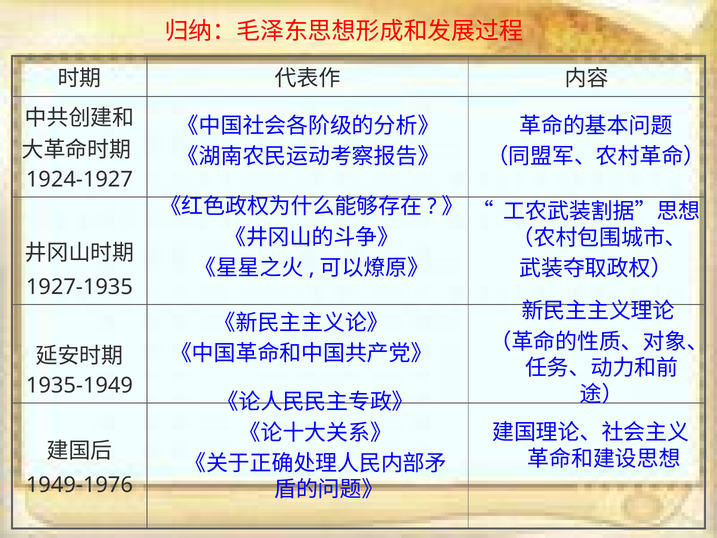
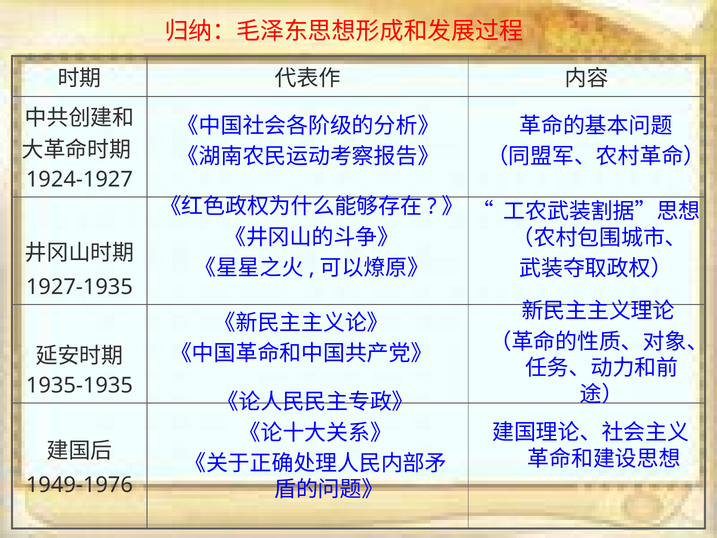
1935-1949: 1935-1949 -> 1935-1935 (79, 386)
